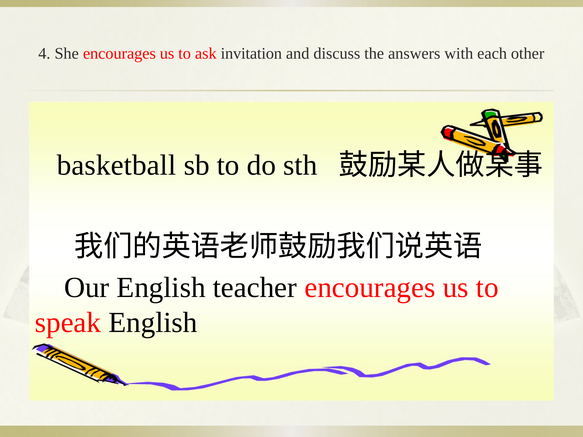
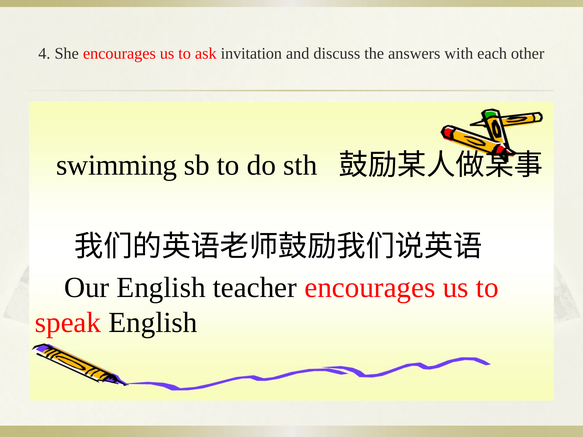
basketball: basketball -> swimming (117, 165)
